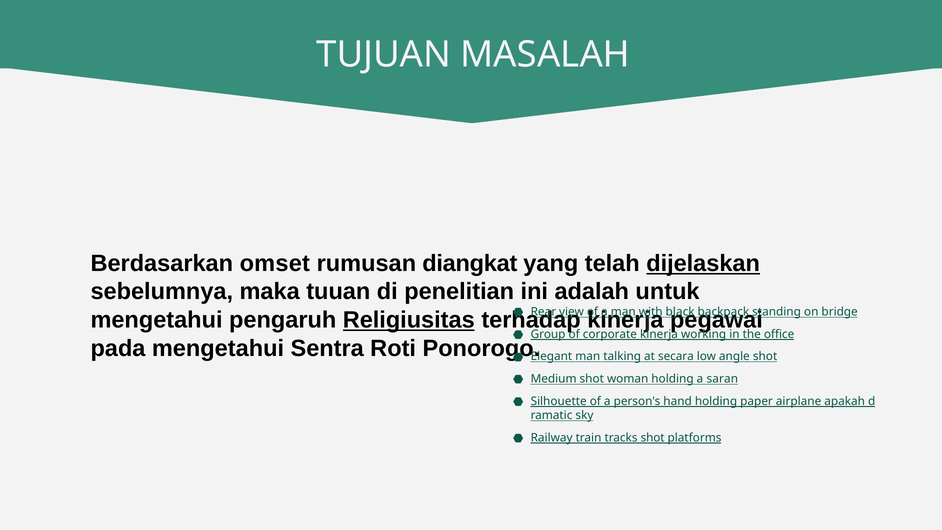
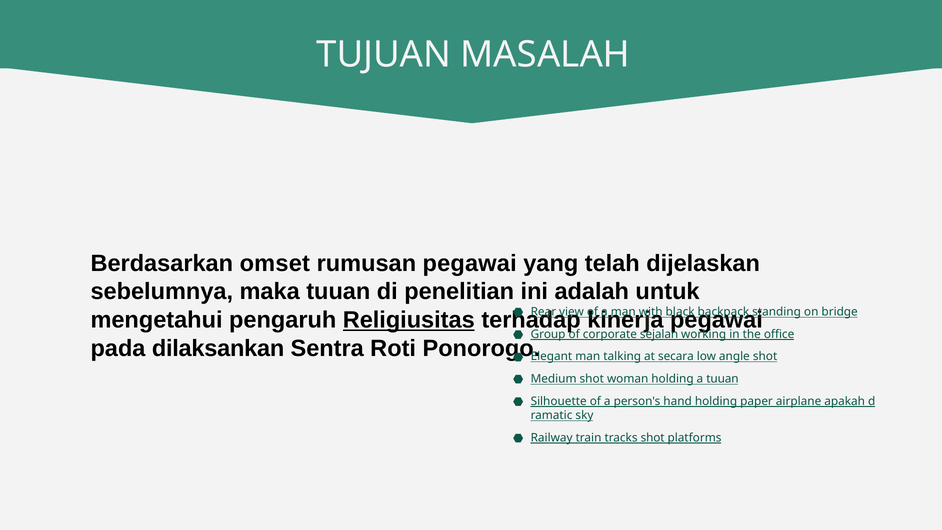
rumusan diangkat: diangkat -> pegawai (470, 263)
dijelaskan underline: present -> none (703, 263)
corporate kinerja: kinerja -> sejalan (659, 334)
pada mengetahui: mengetahui -> dilaksankan (218, 348)
a saran: saran -> tuuan (722, 379)
